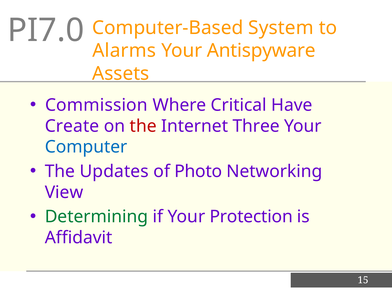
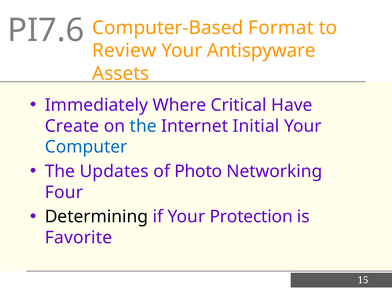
PI7.0: PI7.0 -> PI7.6 (46, 30)
System: System -> Format (281, 28)
Alarms: Alarms -> Review (124, 51)
Commission: Commission -> Immediately (96, 105)
the colour: red -> blue (143, 126)
Three: Three -> Initial (256, 126)
View: View -> Four (64, 192)
Determining colour: green -> black (96, 217)
Affidavit: Affidavit -> Favorite (79, 238)
